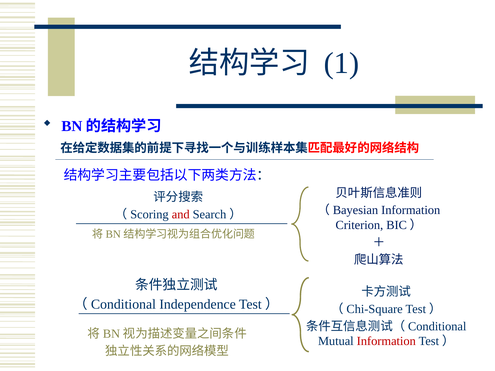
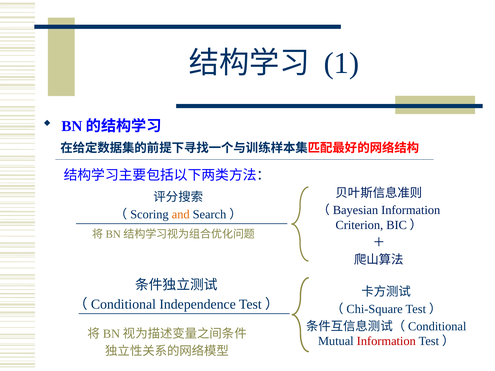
and colour: red -> orange (181, 214)
